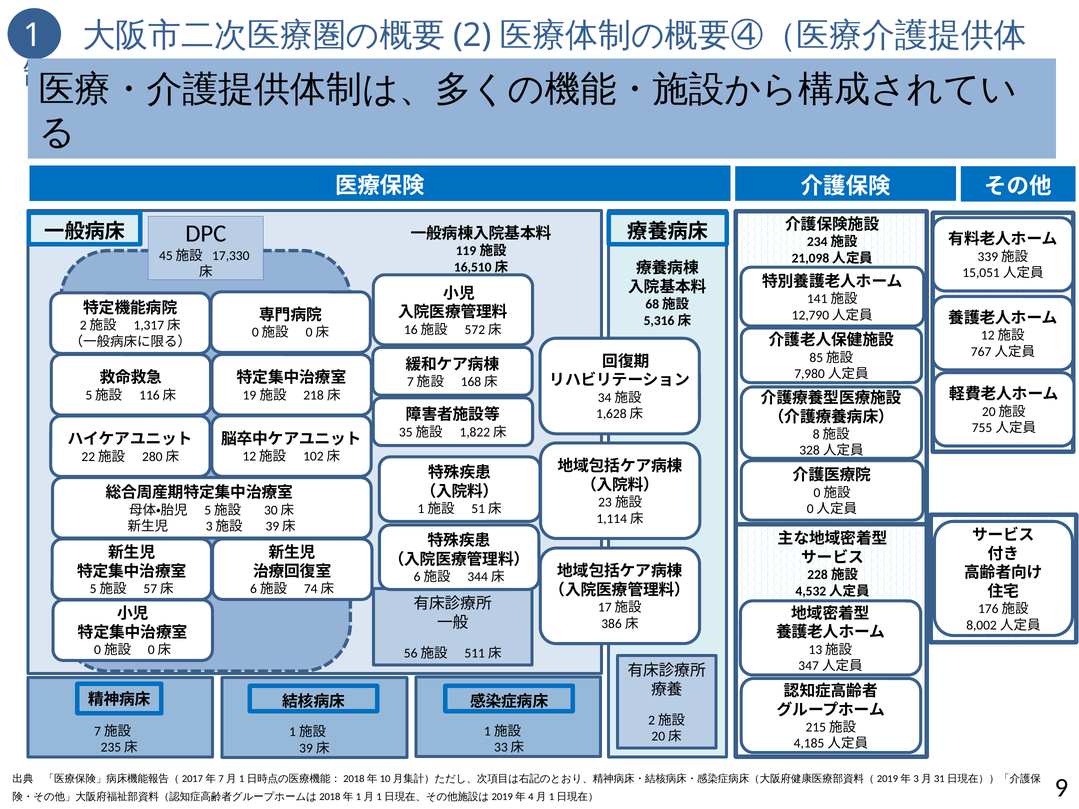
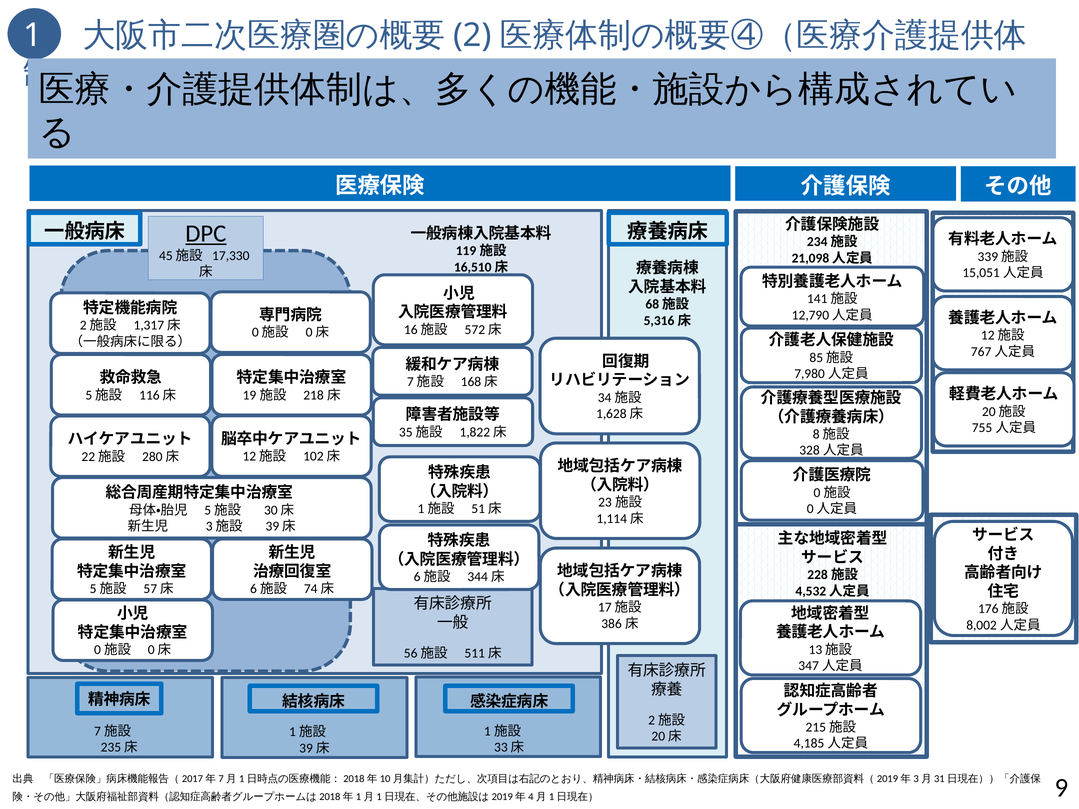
DPC underline: none -> present (206, 234)
